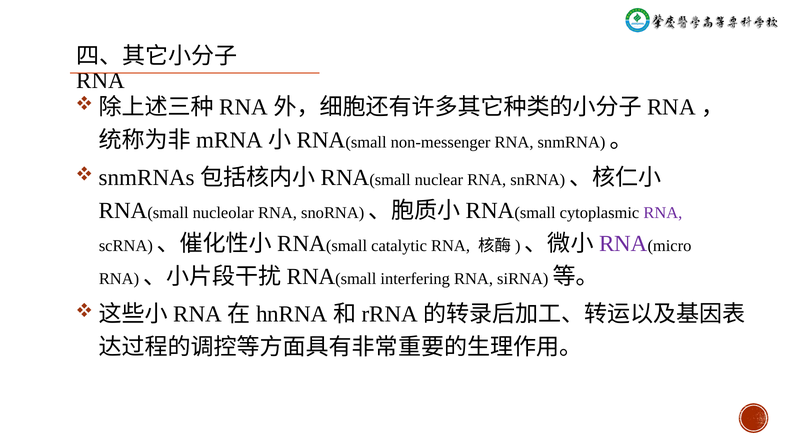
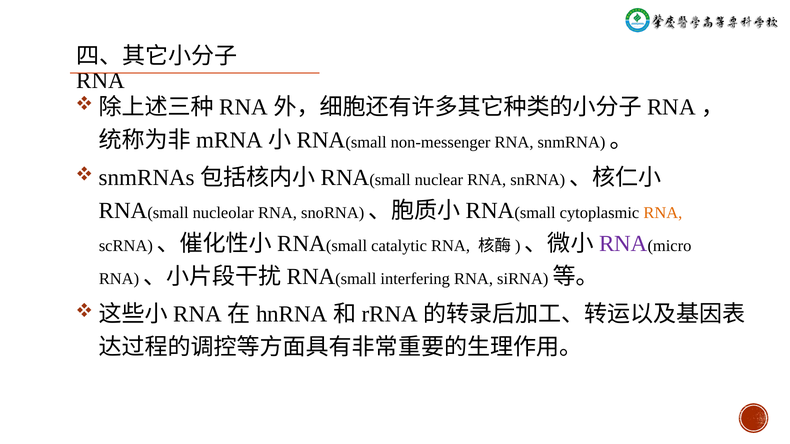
RNA colour: purple -> orange (663, 213)
